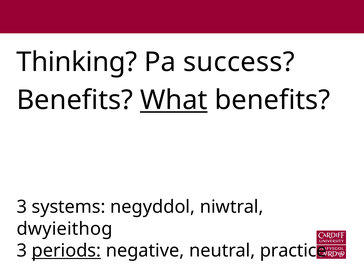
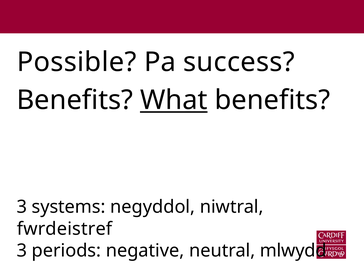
Thinking: Thinking -> Possible (77, 62)
dwyieithog: dwyieithog -> fwrdeistref (65, 229)
periods underline: present -> none (66, 251)
practice: practice -> mlwydd (293, 251)
